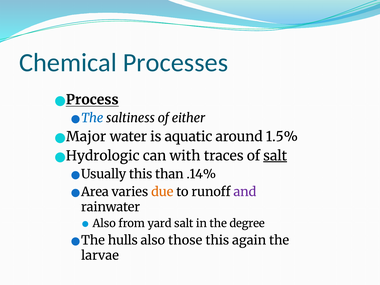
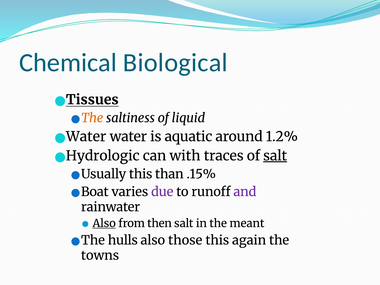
Processes: Processes -> Biological (175, 63)
Process: Process -> Tissues (92, 100)
The colour: blue -> orange (92, 118)
either: either -> liquid (188, 118)
Major: Major -> Water (86, 137)
1.5%: 1.5% -> 1.2% (282, 137)
.14%: .14% -> .15% (201, 174)
Area: Area -> Boat (95, 192)
due colour: orange -> purple (162, 192)
Also underline: none -> present (104, 223)
yard: yard -> then (160, 223)
degree: degree -> meant (247, 223)
larvae: larvae -> towns (100, 256)
